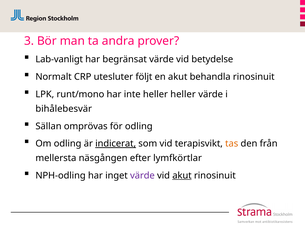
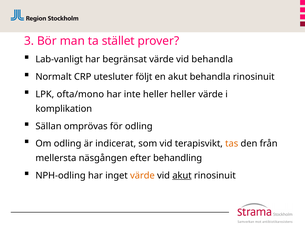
andra: andra -> stället (118, 41)
vid betydelse: betydelse -> behandla (212, 60)
runt/mono: runt/mono -> ofta/mono (80, 95)
bihålebesvär: bihålebesvär -> komplikation (64, 109)
indicerat underline: present -> none (116, 144)
lymfkörtlar: lymfkörtlar -> behandling (178, 159)
värde colour: purple -> orange (142, 176)
